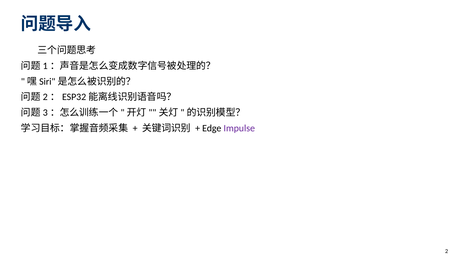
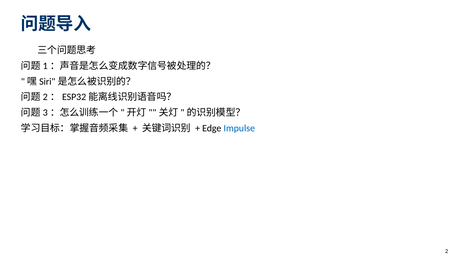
Impulse colour: purple -> blue (239, 128)
